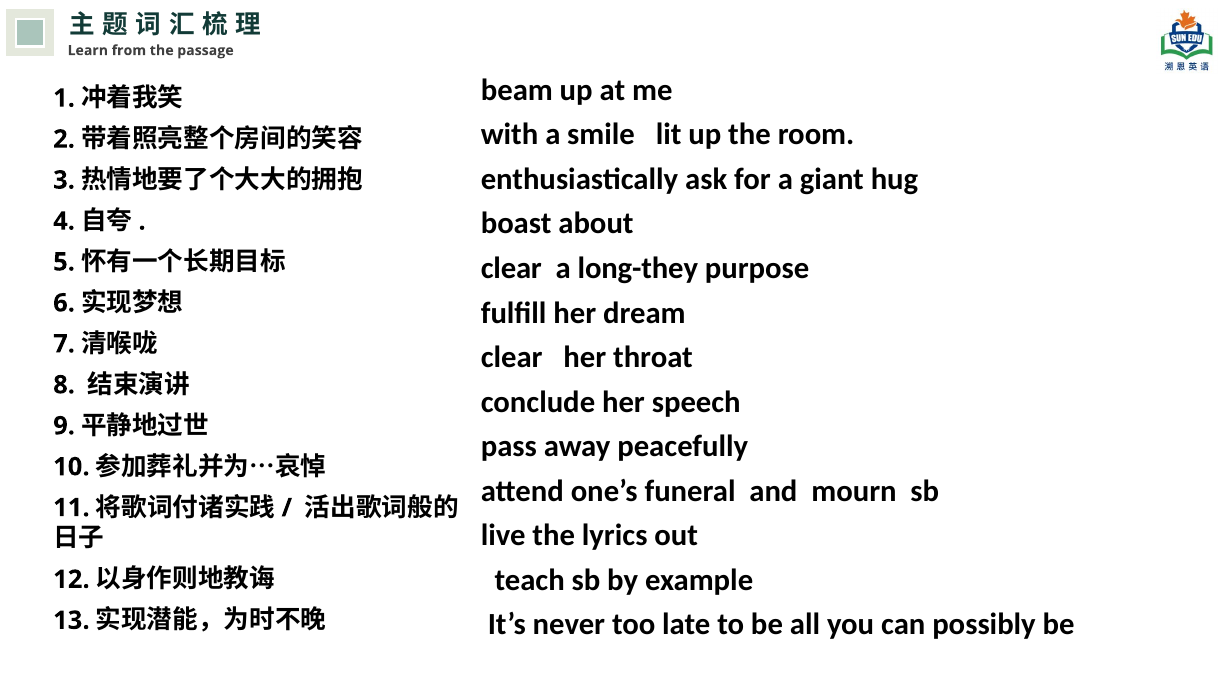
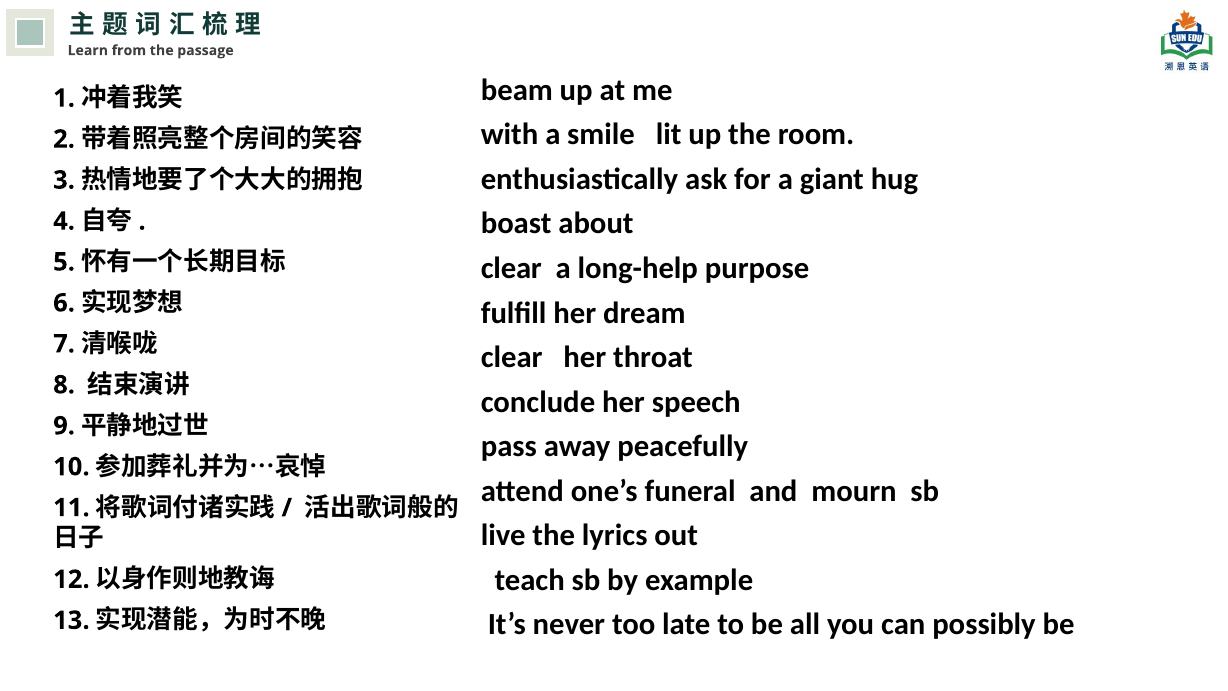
long-they: long-they -> long-help (638, 268)
